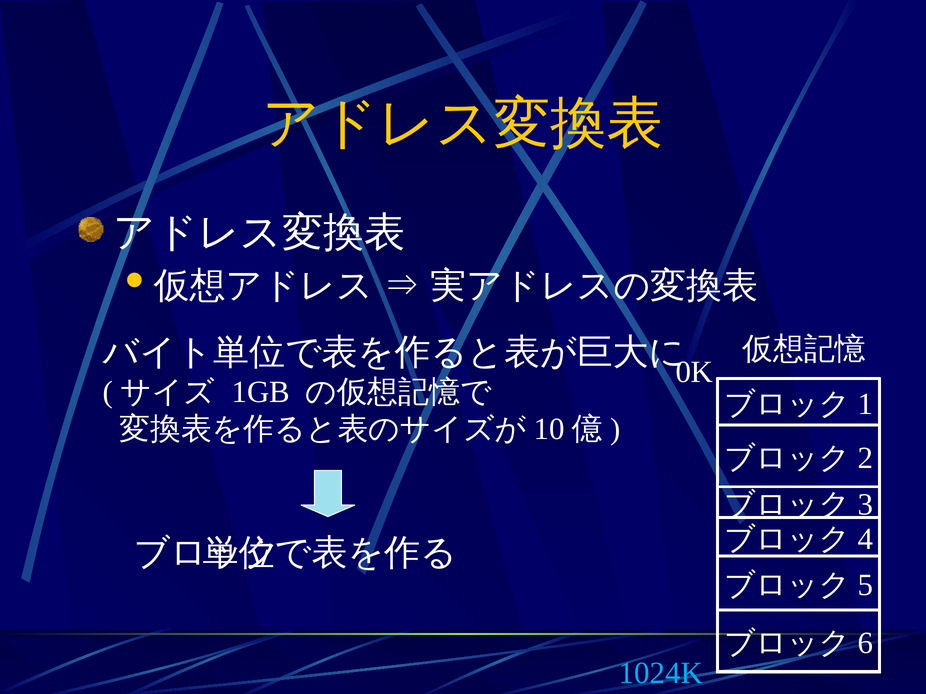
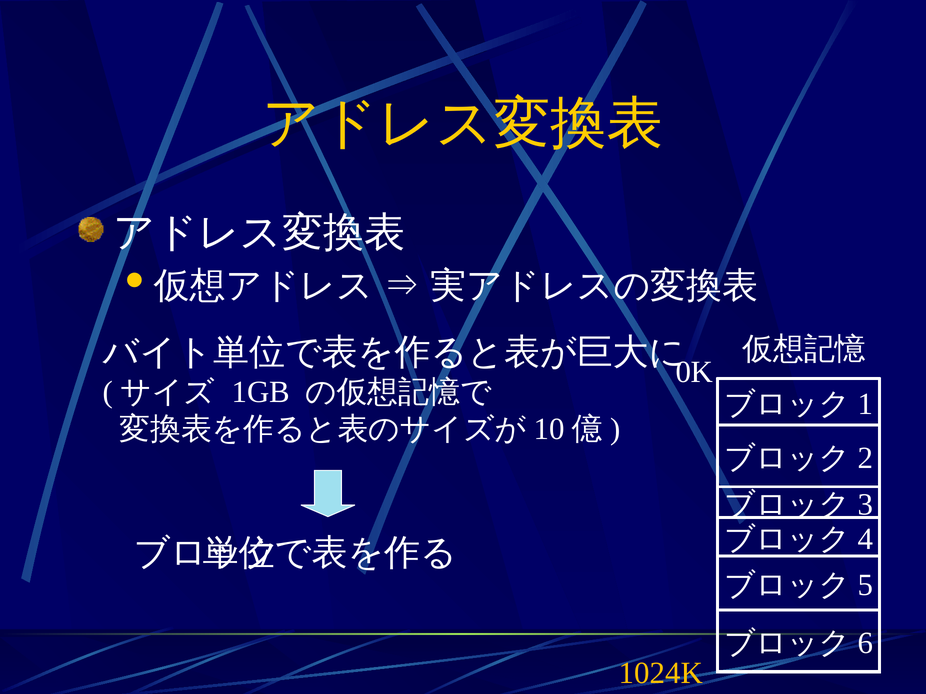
1024K colour: light blue -> yellow (661, 673)
